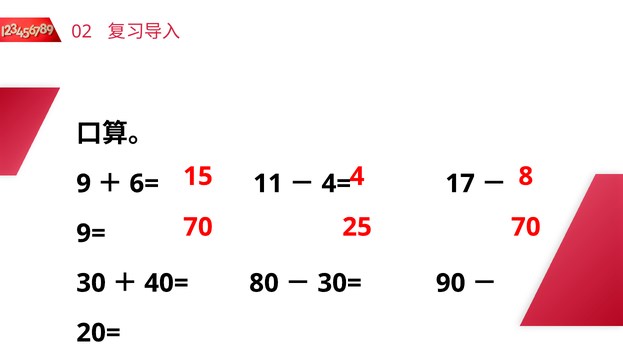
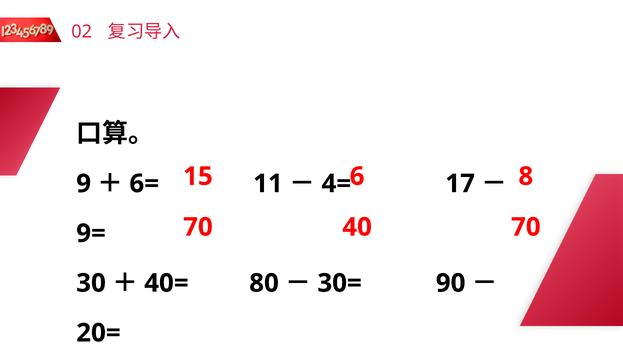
4: 4 -> 6 (357, 177)
25: 25 -> 40 (357, 227)
